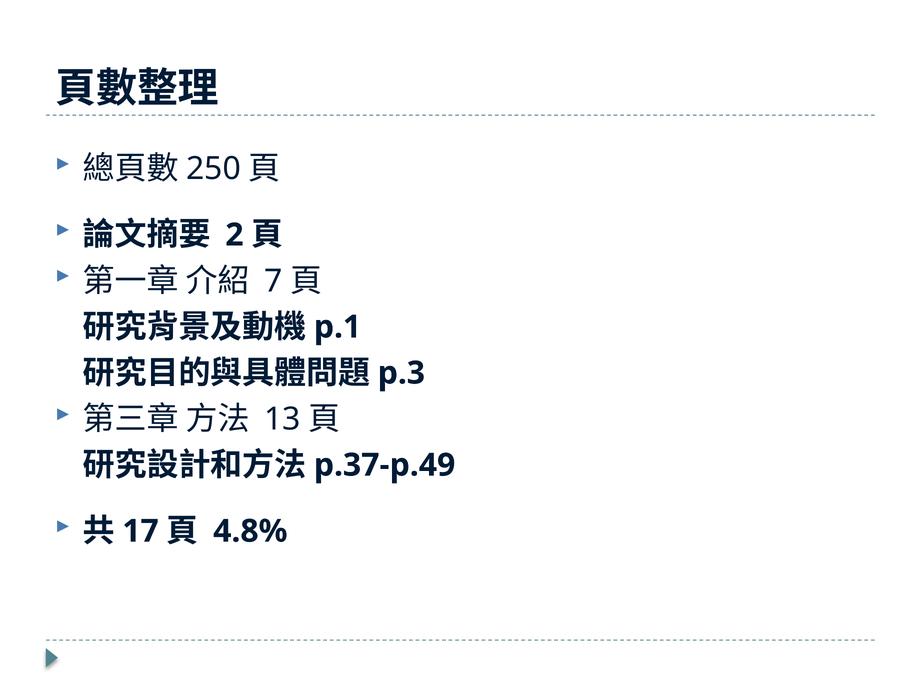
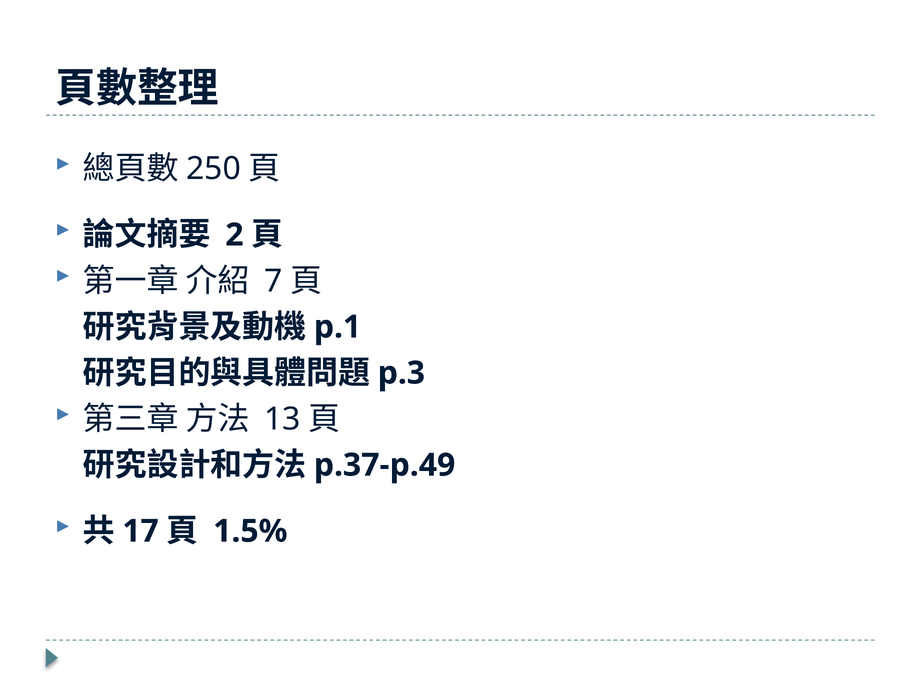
4.8%: 4.8% -> 1.5% (250, 531)
